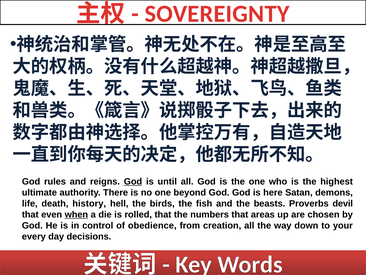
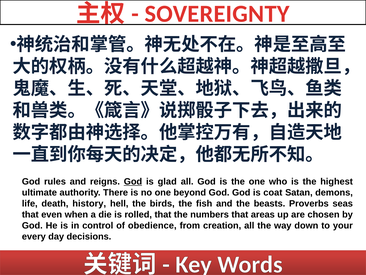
until: until -> glad (167, 181)
here: here -> coat (273, 192)
devil: devil -> seas (343, 203)
when underline: present -> none (76, 214)
